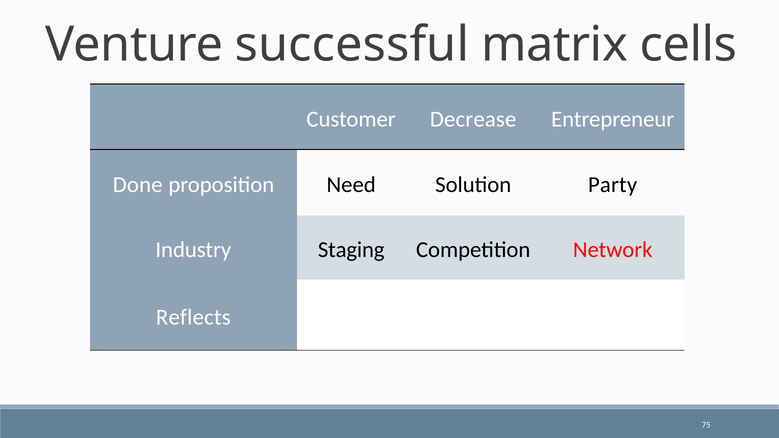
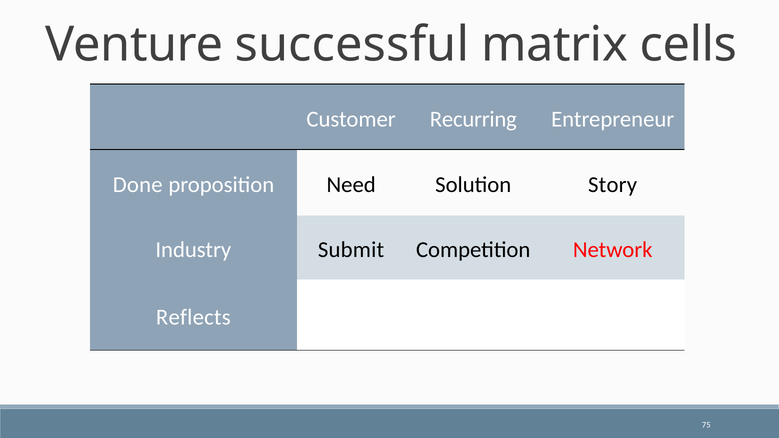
Decrease: Decrease -> Recurring (473, 119)
Party: Party -> Story (613, 185)
Staging: Staging -> Submit (351, 250)
